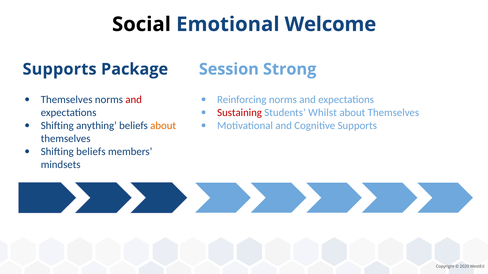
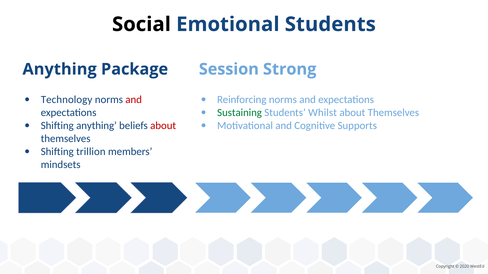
Emotional Welcome: Welcome -> Students (330, 24)
Supports: Supports -> Anything (60, 69)
Themselves: Themselves -> Technology (67, 100)
Sustaining colour: red -> green (240, 113)
about colour: orange -> red (163, 126)
Shifting beliefs: beliefs -> trillion (91, 152)
